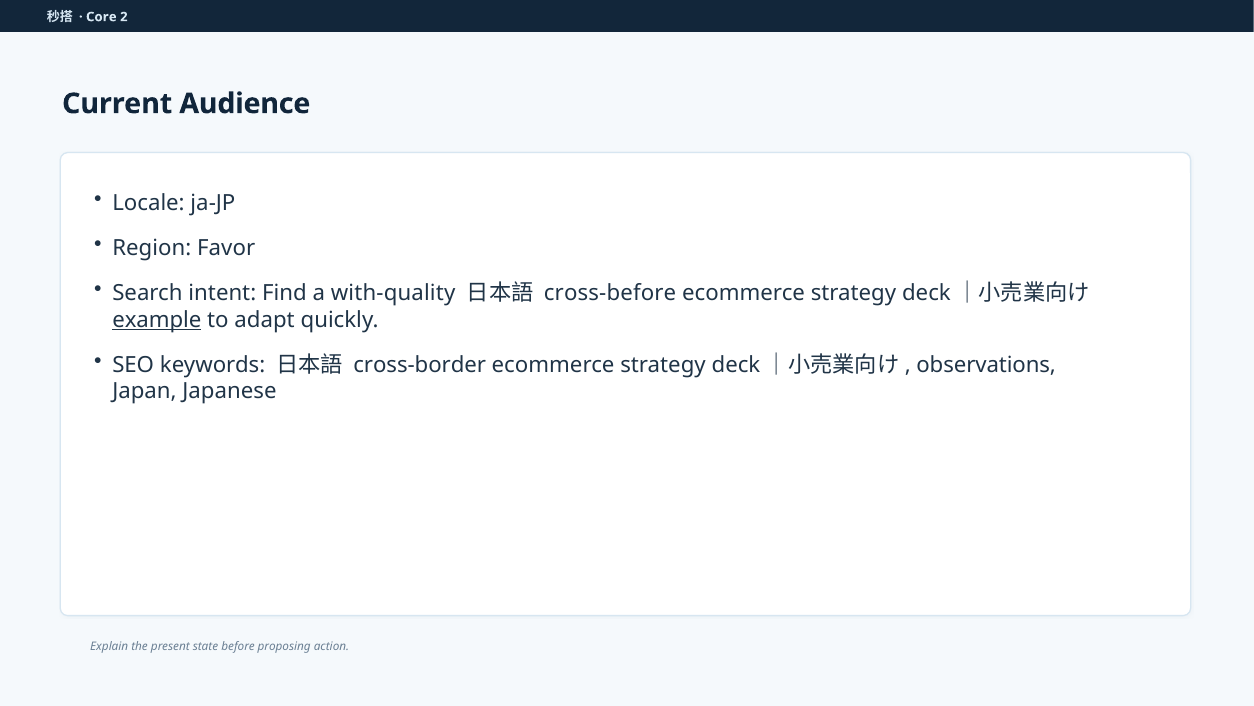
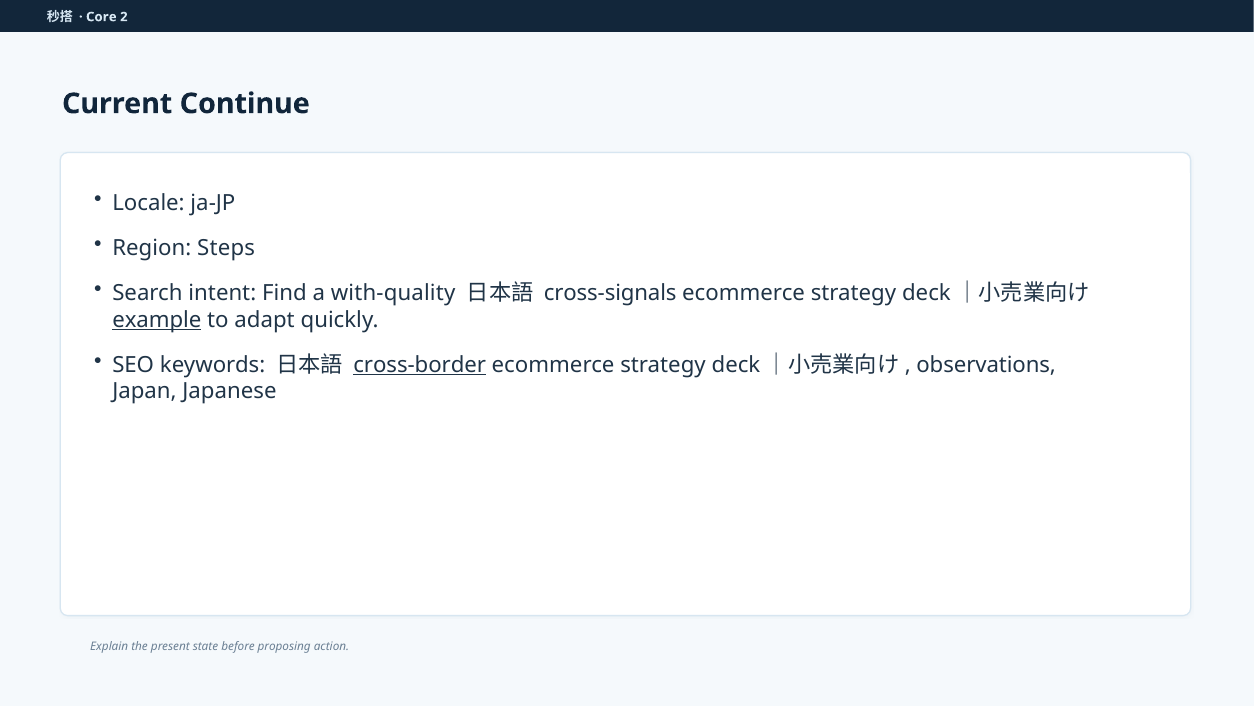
Audience: Audience -> Continue (245, 104)
Favor: Favor -> Steps (226, 248)
cross-before: cross-before -> cross-signals (610, 293)
cross-border underline: none -> present (420, 364)
